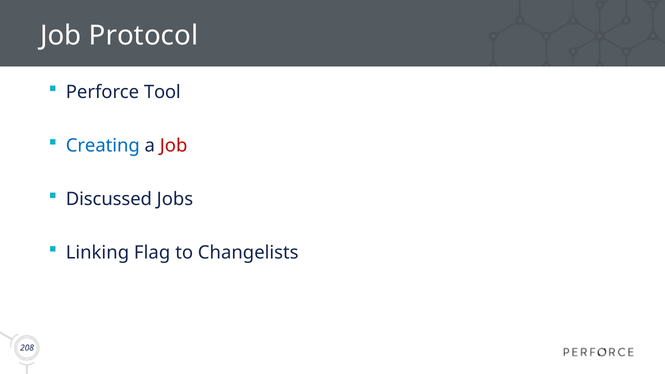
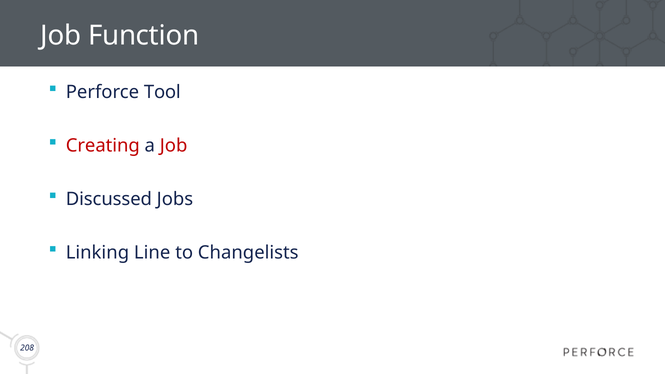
Protocol: Protocol -> Function (144, 35)
Creating colour: blue -> red (103, 146)
Flag: Flag -> Line (152, 253)
